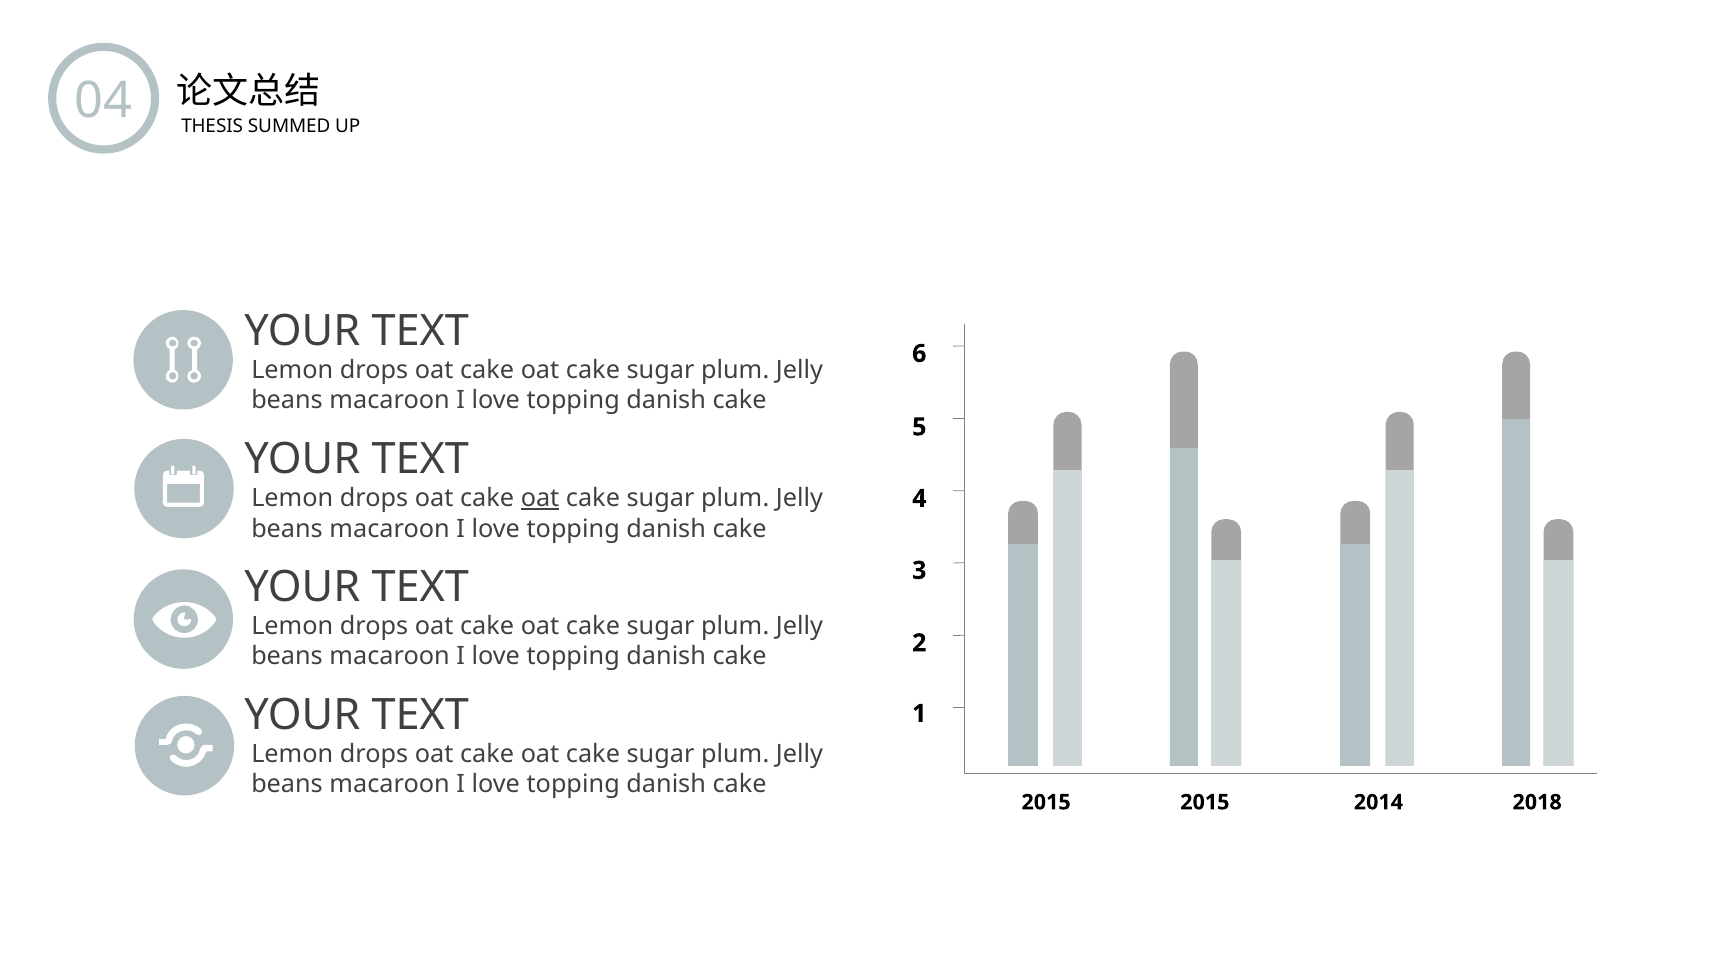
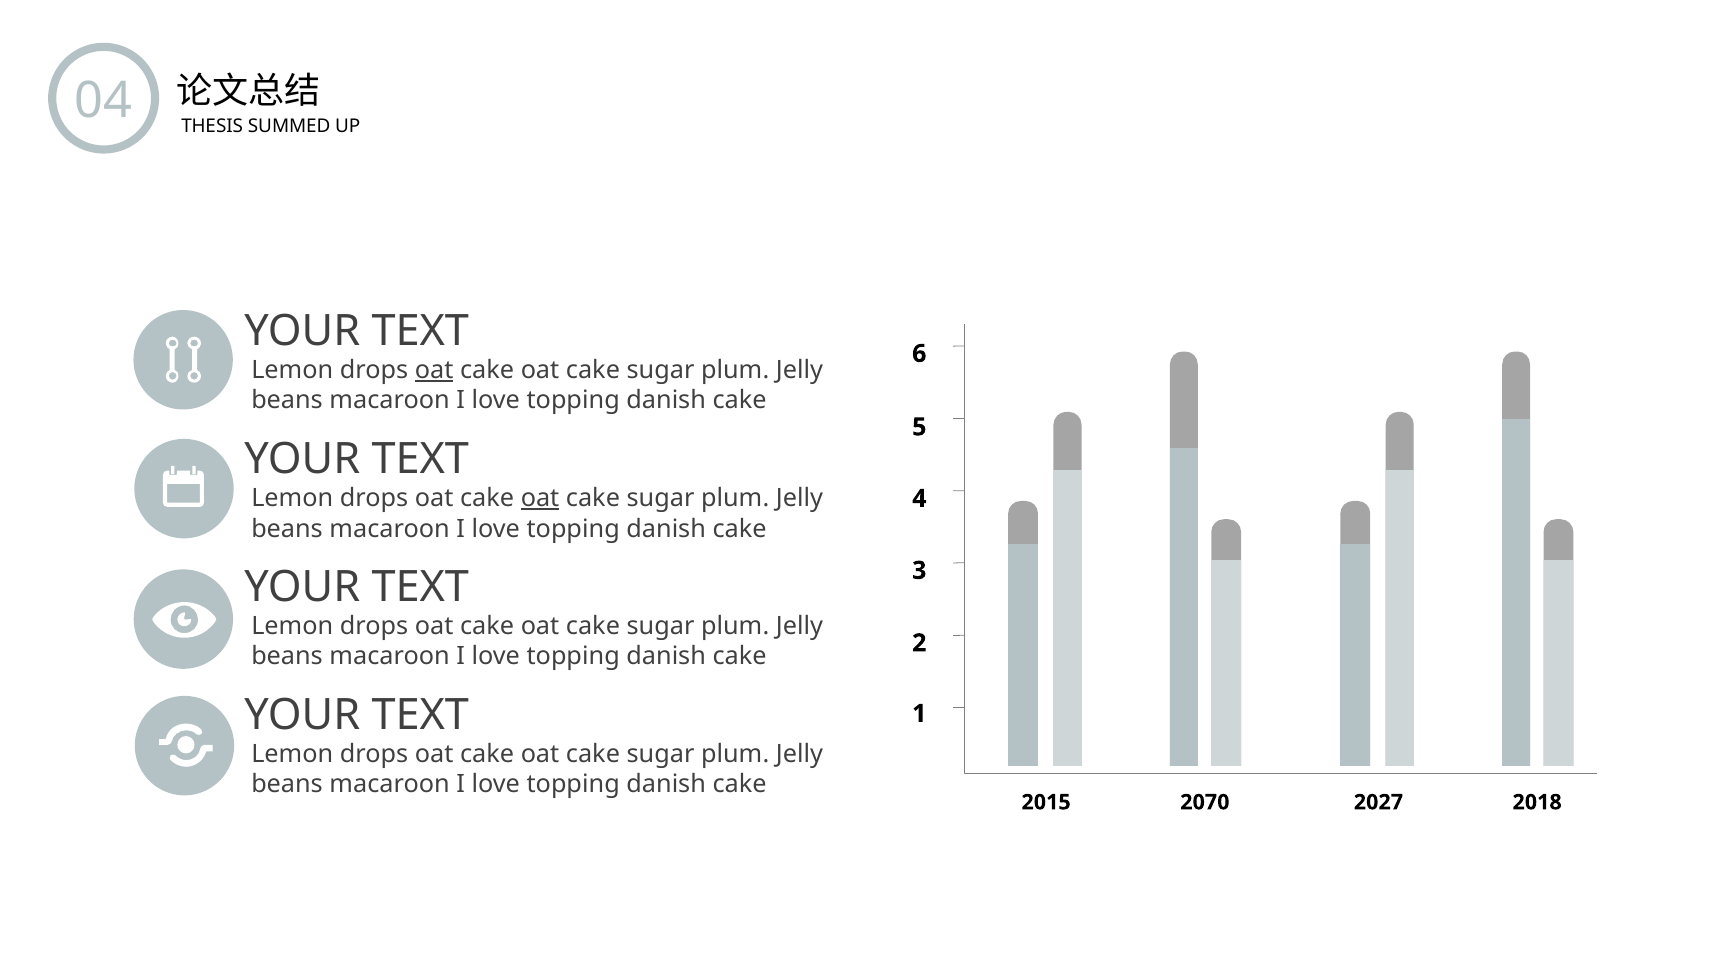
oat underline: none -> present (434, 370)
2015: 2015 -> 2070 (1205, 802)
2014: 2014 -> 2027 (1378, 802)
